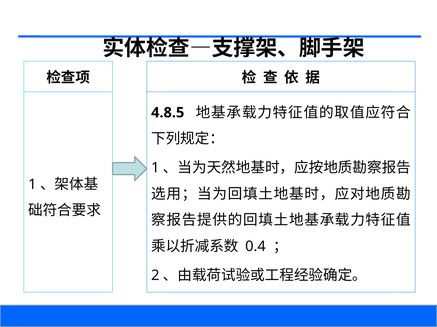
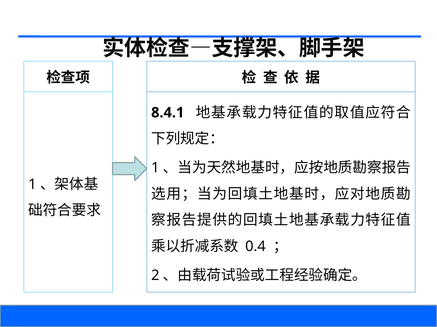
4.8.5: 4.8.5 -> 8.4.1 (168, 113)
